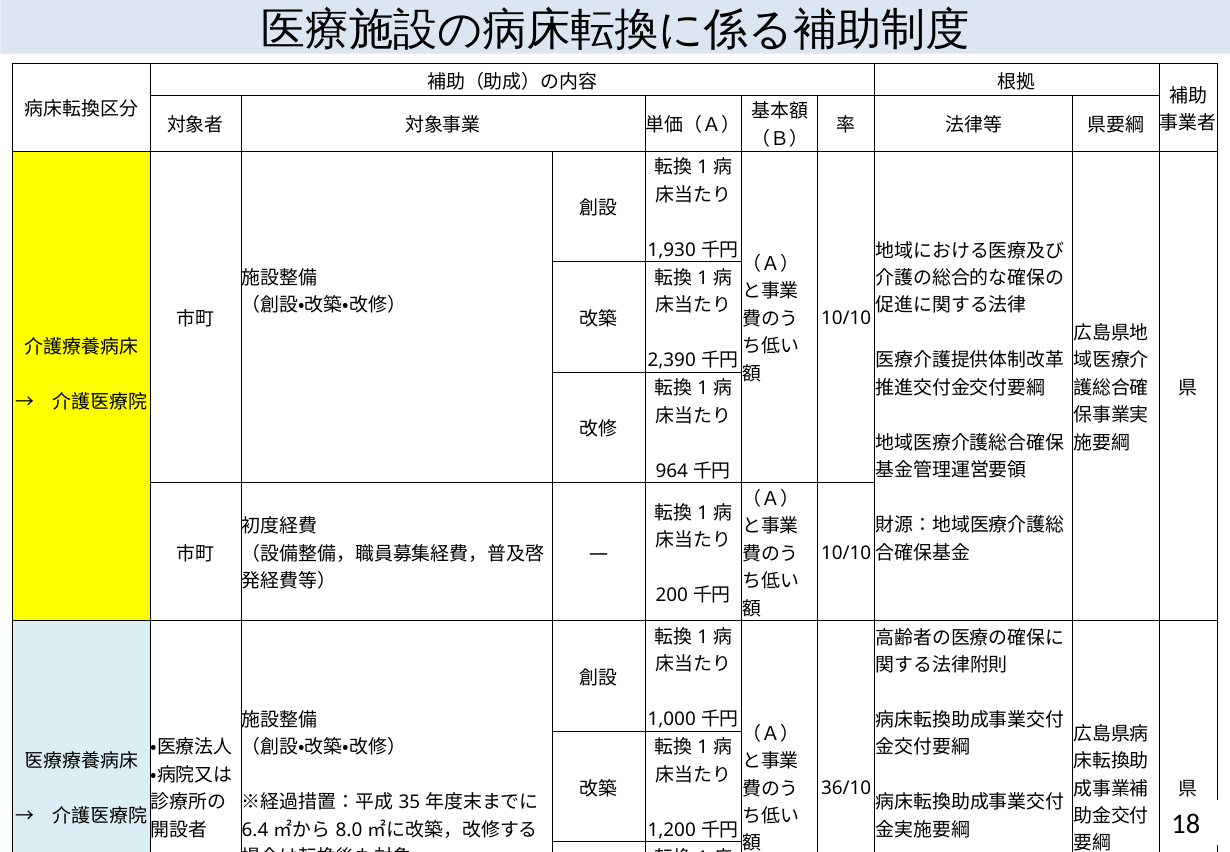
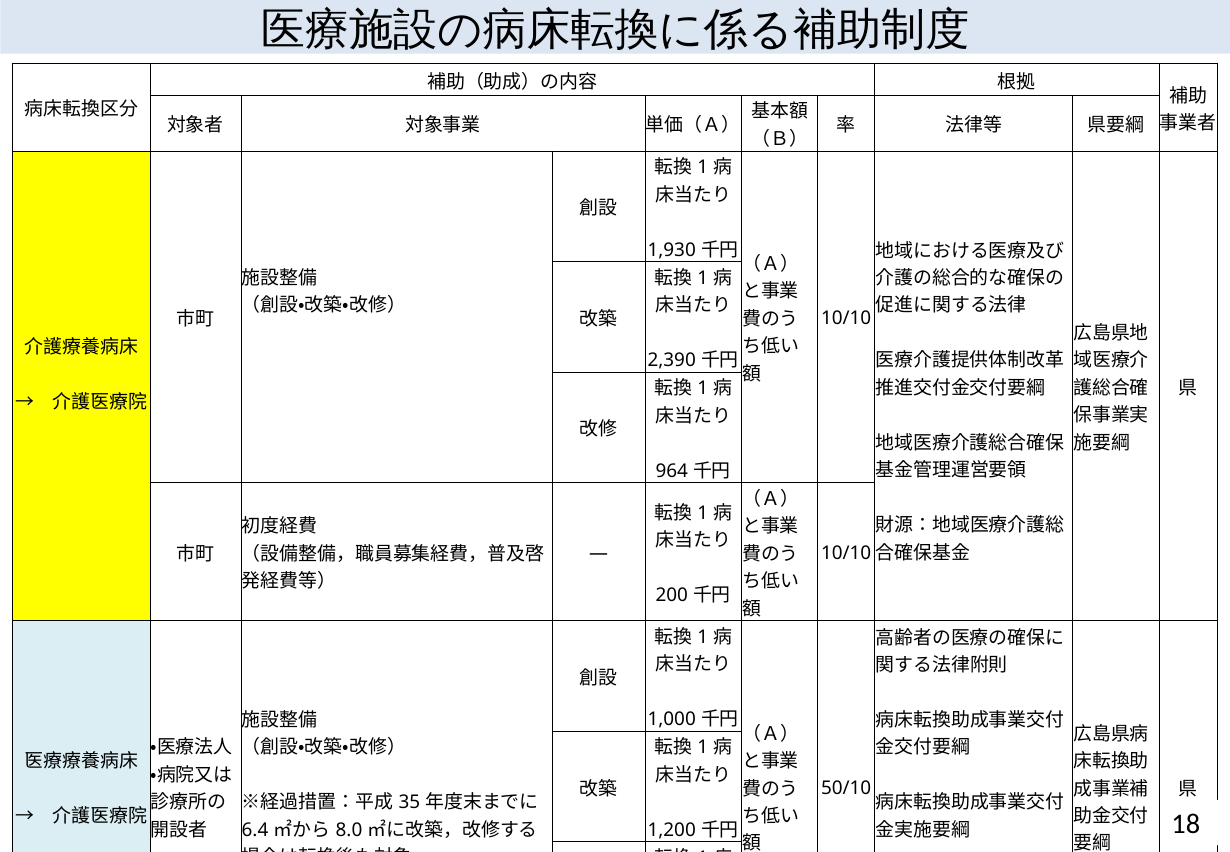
36/10: 36/10 -> 50/10 (846, 788)
